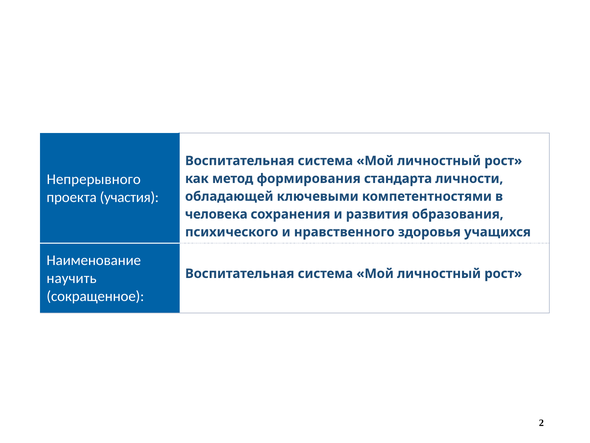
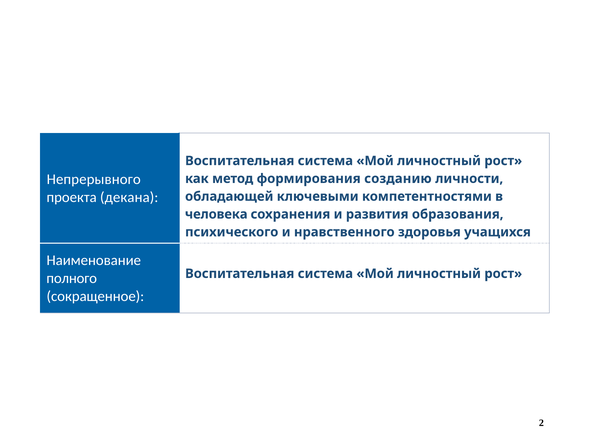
стандарта: стандарта -> созданию (398, 178)
участия: участия -> декана (129, 197)
научить: научить -> полного (72, 278)
